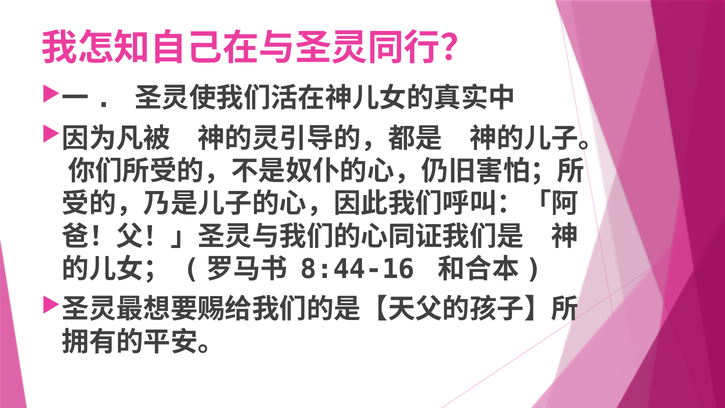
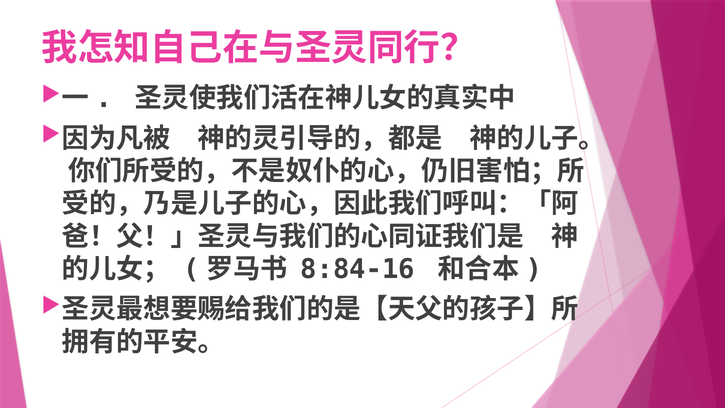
8:44-16: 8:44-16 -> 8:84-16 (358, 269)
